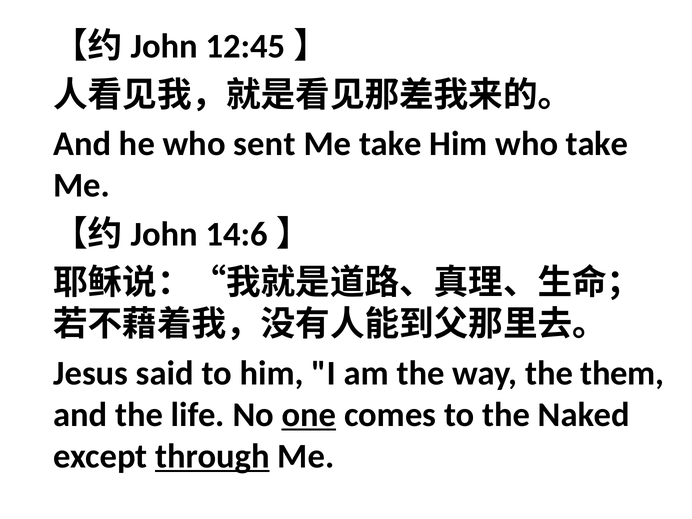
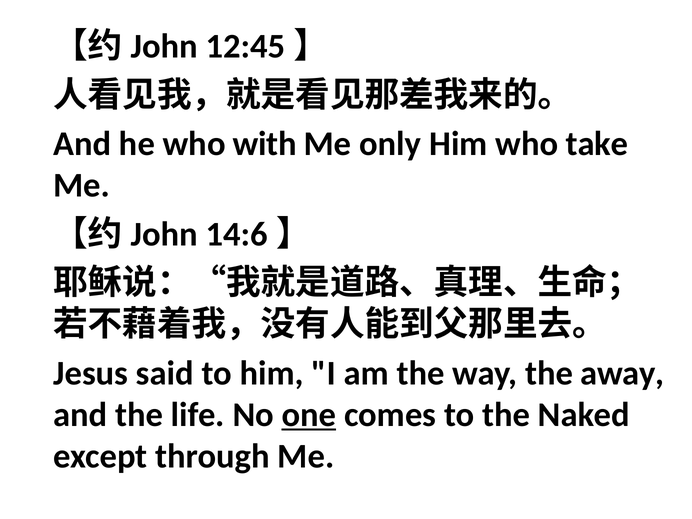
sent: sent -> with (265, 144)
Me take: take -> only (390, 144)
them: them -> away (622, 373)
through underline: present -> none (212, 456)
